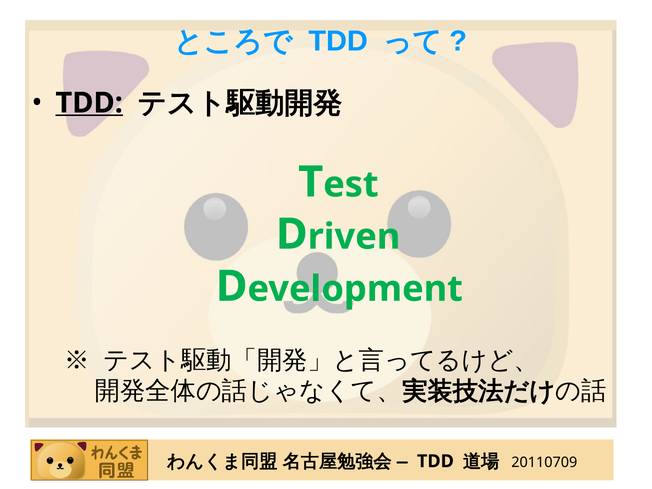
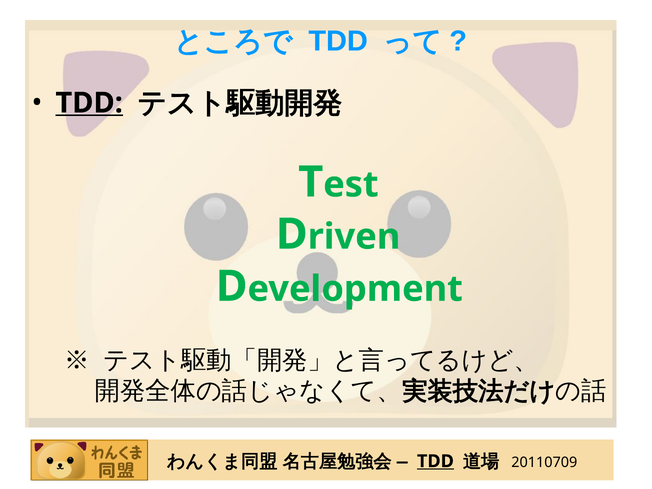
TDD underline: none -> present (435, 461)
